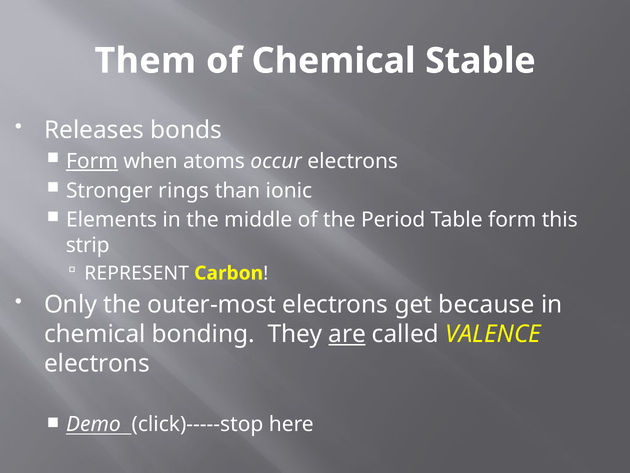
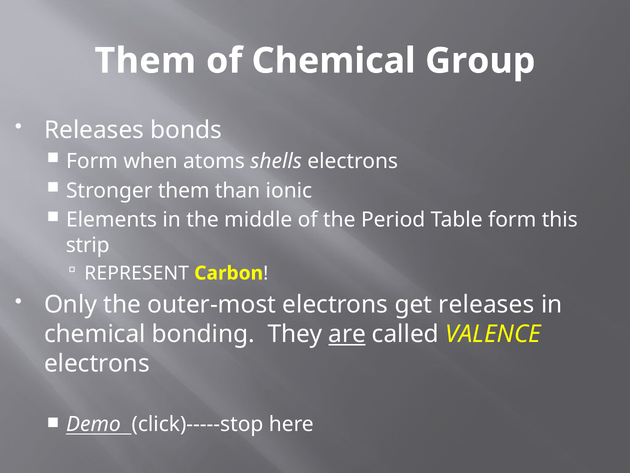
Stable: Stable -> Group (480, 61)
Form underline: present -> none (92, 161)
occur: occur -> shells (276, 161)
Stronger rings: rings -> them (184, 190)
get because: because -> releases (487, 304)
